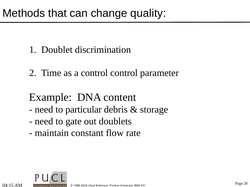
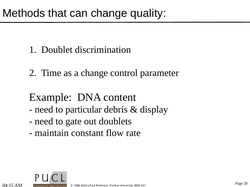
a control: control -> change (94, 73)
storage: storage -> display (154, 110)
